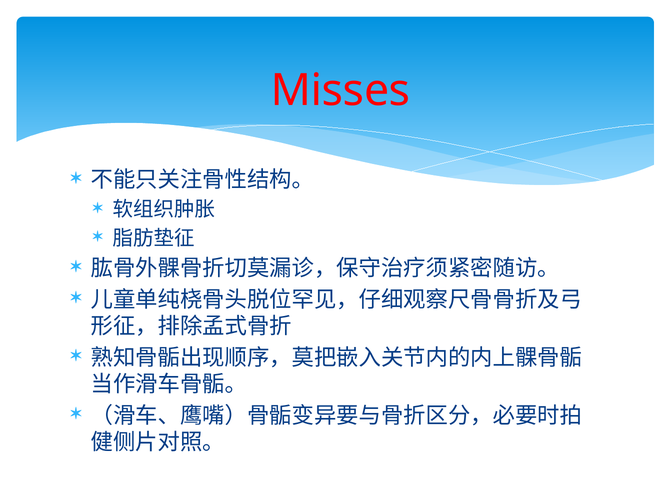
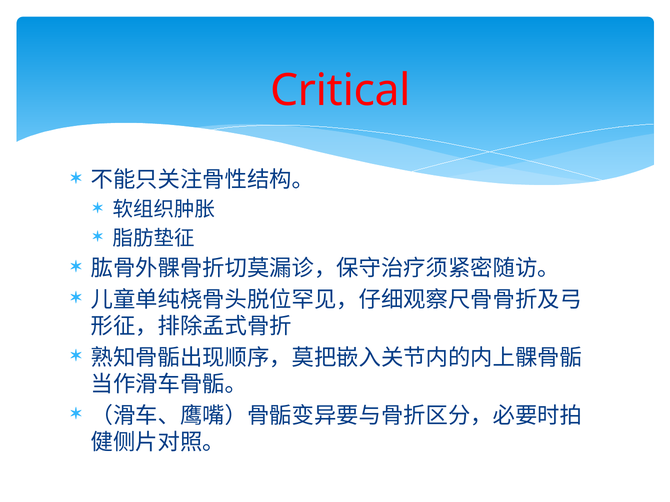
Misses: Misses -> Critical (340, 90)
